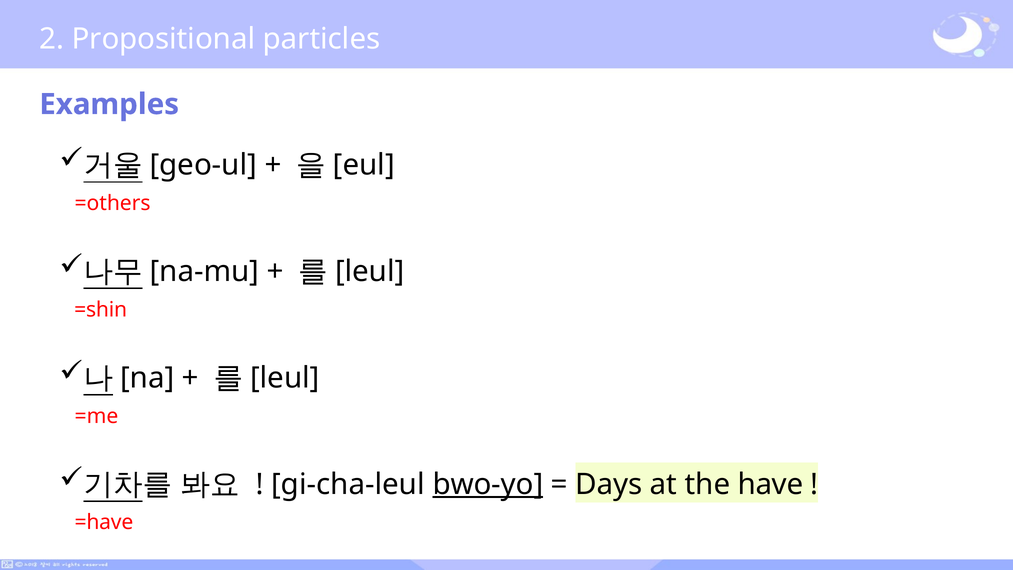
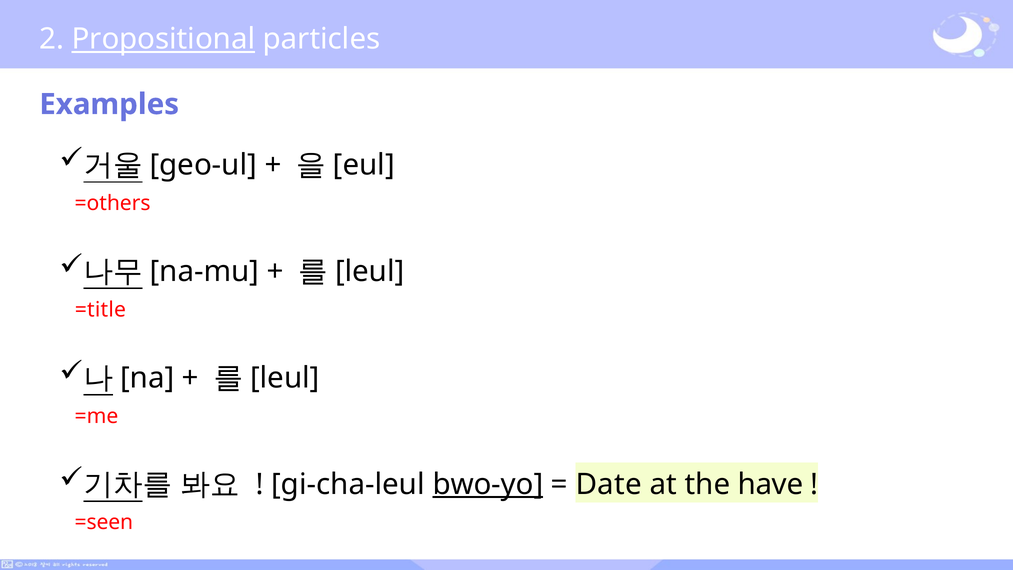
Propositional underline: none -> present (163, 39)
=shin: =shin -> =title (100, 309)
Days: Days -> Date (609, 484)
=have: =have -> =seen (104, 522)
